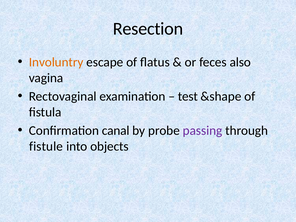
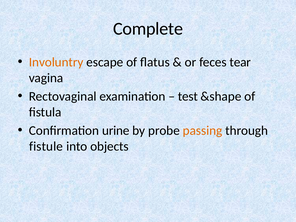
Resection: Resection -> Complete (148, 29)
also: also -> tear (240, 62)
canal: canal -> urine (116, 131)
passing colour: purple -> orange (203, 131)
